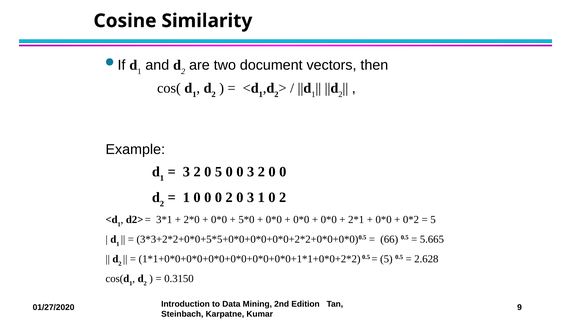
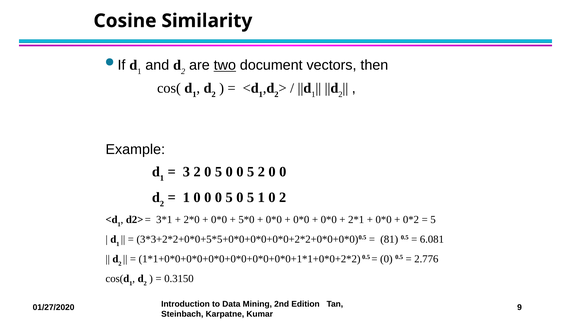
two underline: none -> present (225, 65)
5 0 0 3: 3 -> 5 (251, 172)
0 0 0 2: 2 -> 5 (229, 197)
3: 3 -> 5 (251, 197)
66: 66 -> 81 (389, 239)
5.665: 5.665 -> 6.081 (432, 239)
5: 5 -> 0 (386, 259)
2.628: 2.628 -> 2.776 (426, 259)
